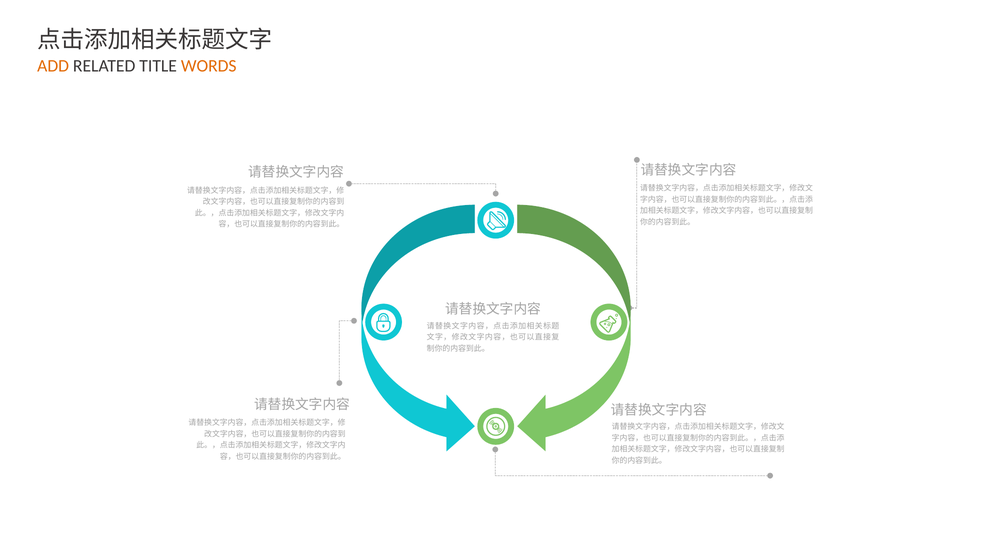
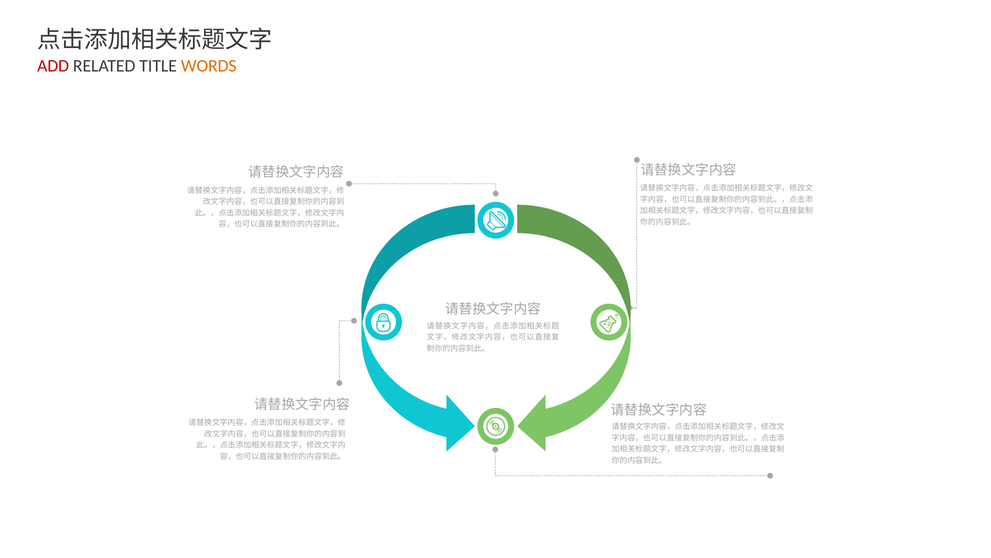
ADD colour: orange -> red (53, 66)
